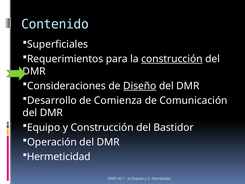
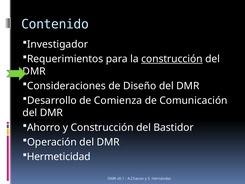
Superficiales: Superficiales -> Investigador (58, 44)
Diseño underline: present -> none (140, 86)
Equipo: Equipo -> Ahorro (44, 127)
